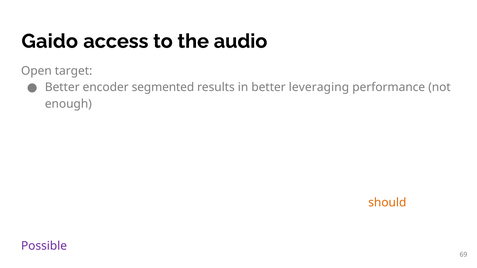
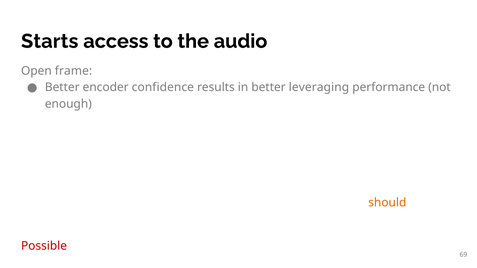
Gaido: Gaido -> Starts (50, 41)
target: target -> frame (73, 71)
segmented: segmented -> confidence (163, 88)
Possible colour: purple -> red (44, 246)
